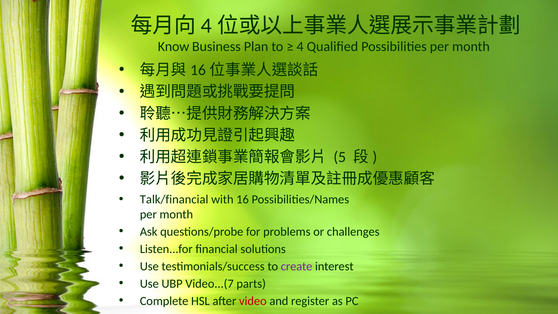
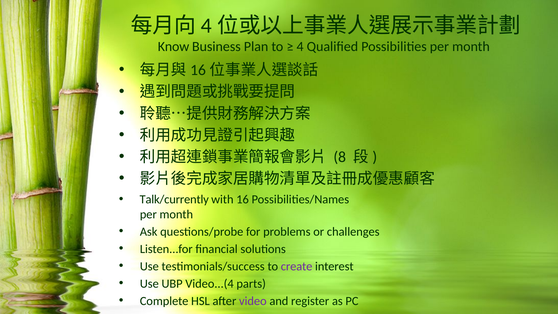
5: 5 -> 8 (340, 157)
Talk/financial: Talk/financial -> Talk/currently (174, 199)
Video...(7: Video...(7 -> Video...(4 (210, 284)
video colour: red -> purple (253, 301)
